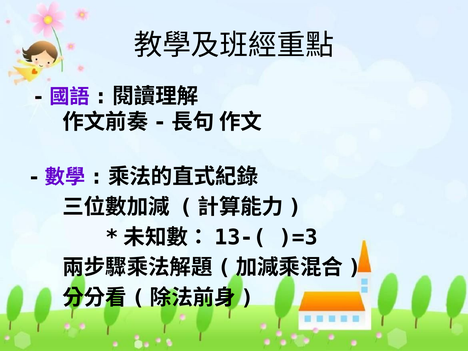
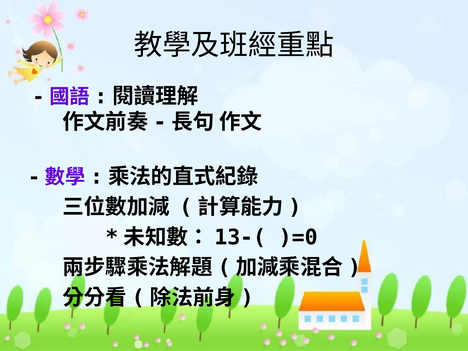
)=3: )=3 -> )=0 (298, 237)
